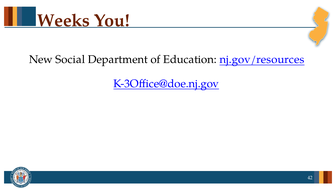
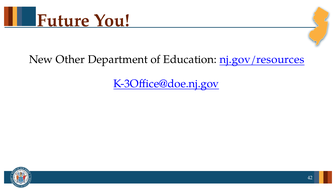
Weeks: Weeks -> Future (63, 21)
Social: Social -> Other (70, 60)
